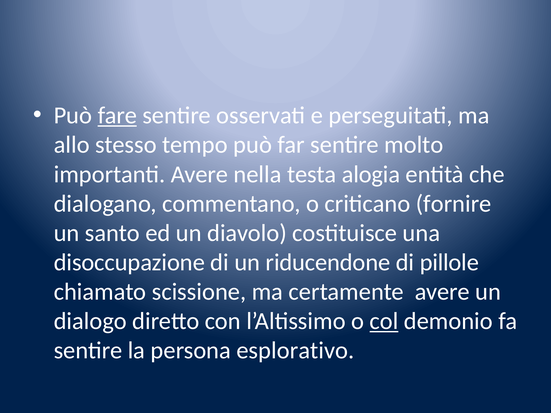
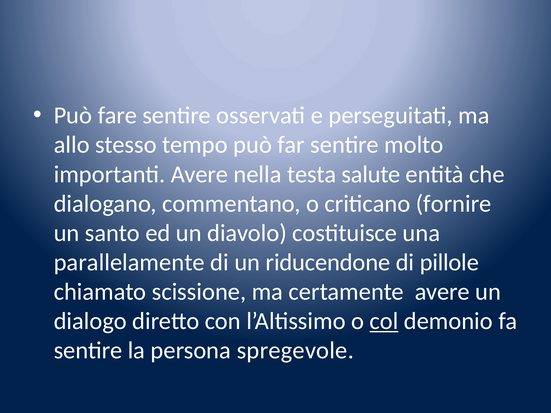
fare underline: present -> none (117, 116)
alogia: alogia -> salute (371, 174)
disoccupazione: disoccupazione -> parallelamente (129, 263)
esplorativo: esplorativo -> spregevole (295, 351)
